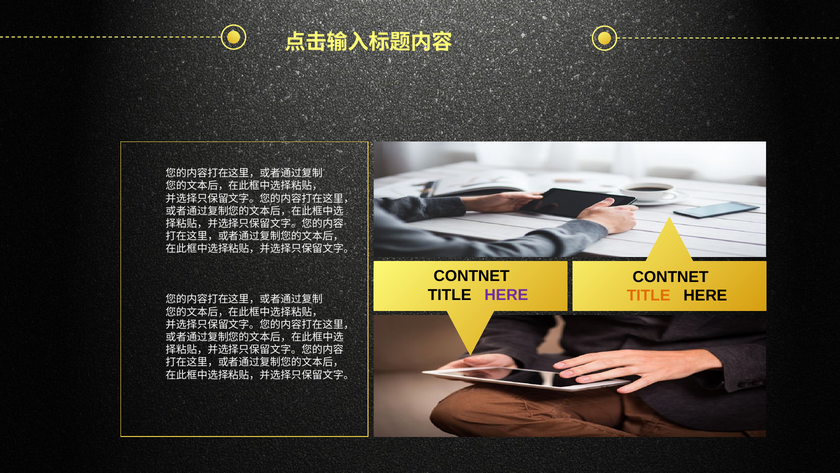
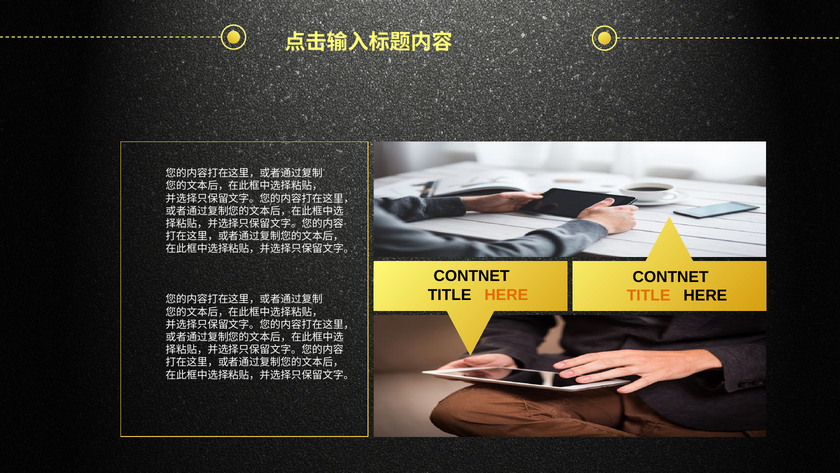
HERE colour: purple -> orange (506, 295)
